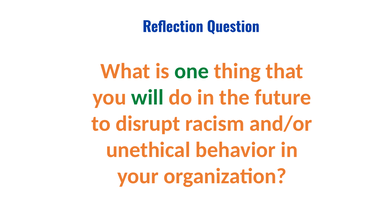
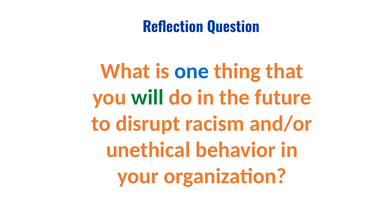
one colour: green -> blue (192, 71)
